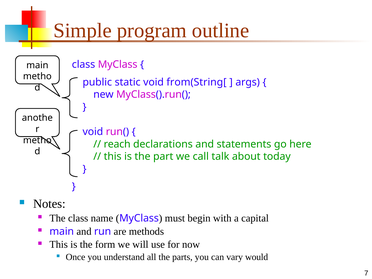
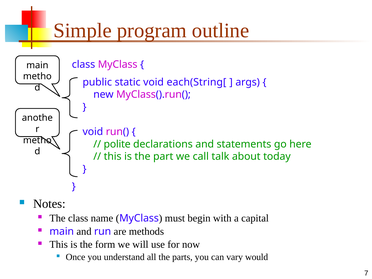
from(String[: from(String[ -> each(String[ (197, 82)
reach: reach -> polite (117, 144)
